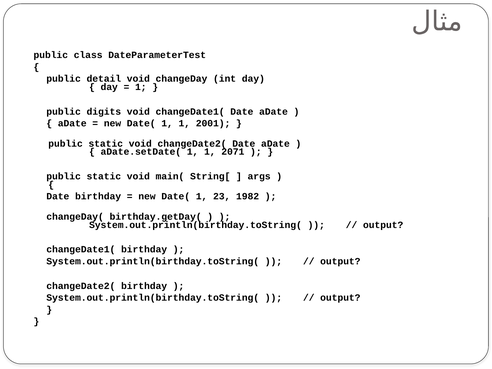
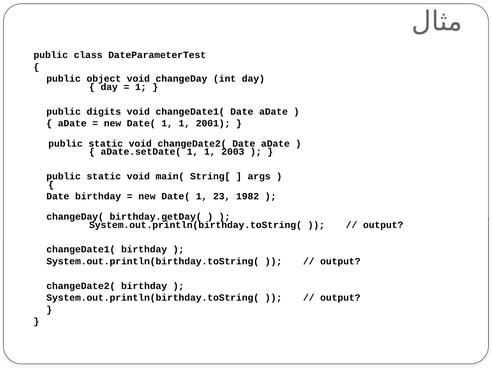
detail: detail -> object (104, 79)
2071: 2071 -> 2003 (233, 152)
